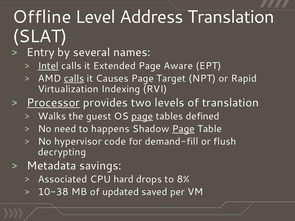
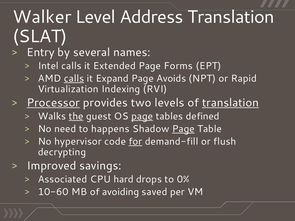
Offline: Offline -> Walker (42, 17)
Intel underline: present -> none (48, 66)
Aware: Aware -> Forms (178, 66)
Causes: Causes -> Expand (112, 79)
Target: Target -> Avoids (171, 79)
translation underline: none -> present (230, 103)
the underline: none -> present (76, 116)
for underline: none -> present (135, 142)
Metadata: Metadata -> Improved (52, 166)
8%: 8% -> 0% (183, 179)
10-38: 10-38 -> 10-60 (53, 192)
updated: updated -> avoiding (121, 192)
